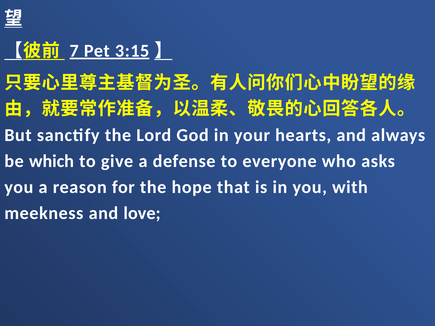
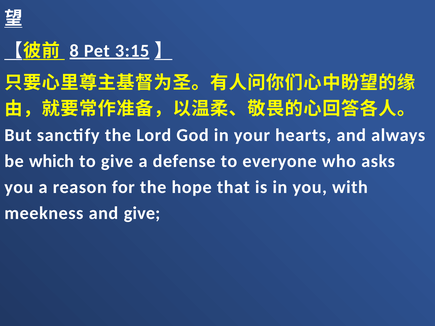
7: 7 -> 8 (74, 51)
and love: love -> give (142, 213)
